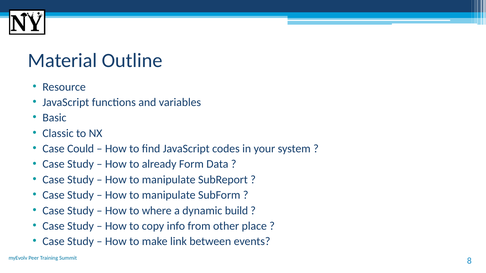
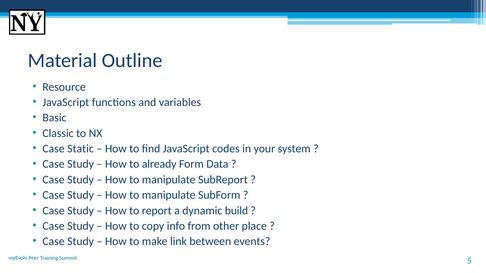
Could: Could -> Static (81, 149)
where: where -> report (157, 211)
8: 8 -> 5 (469, 261)
